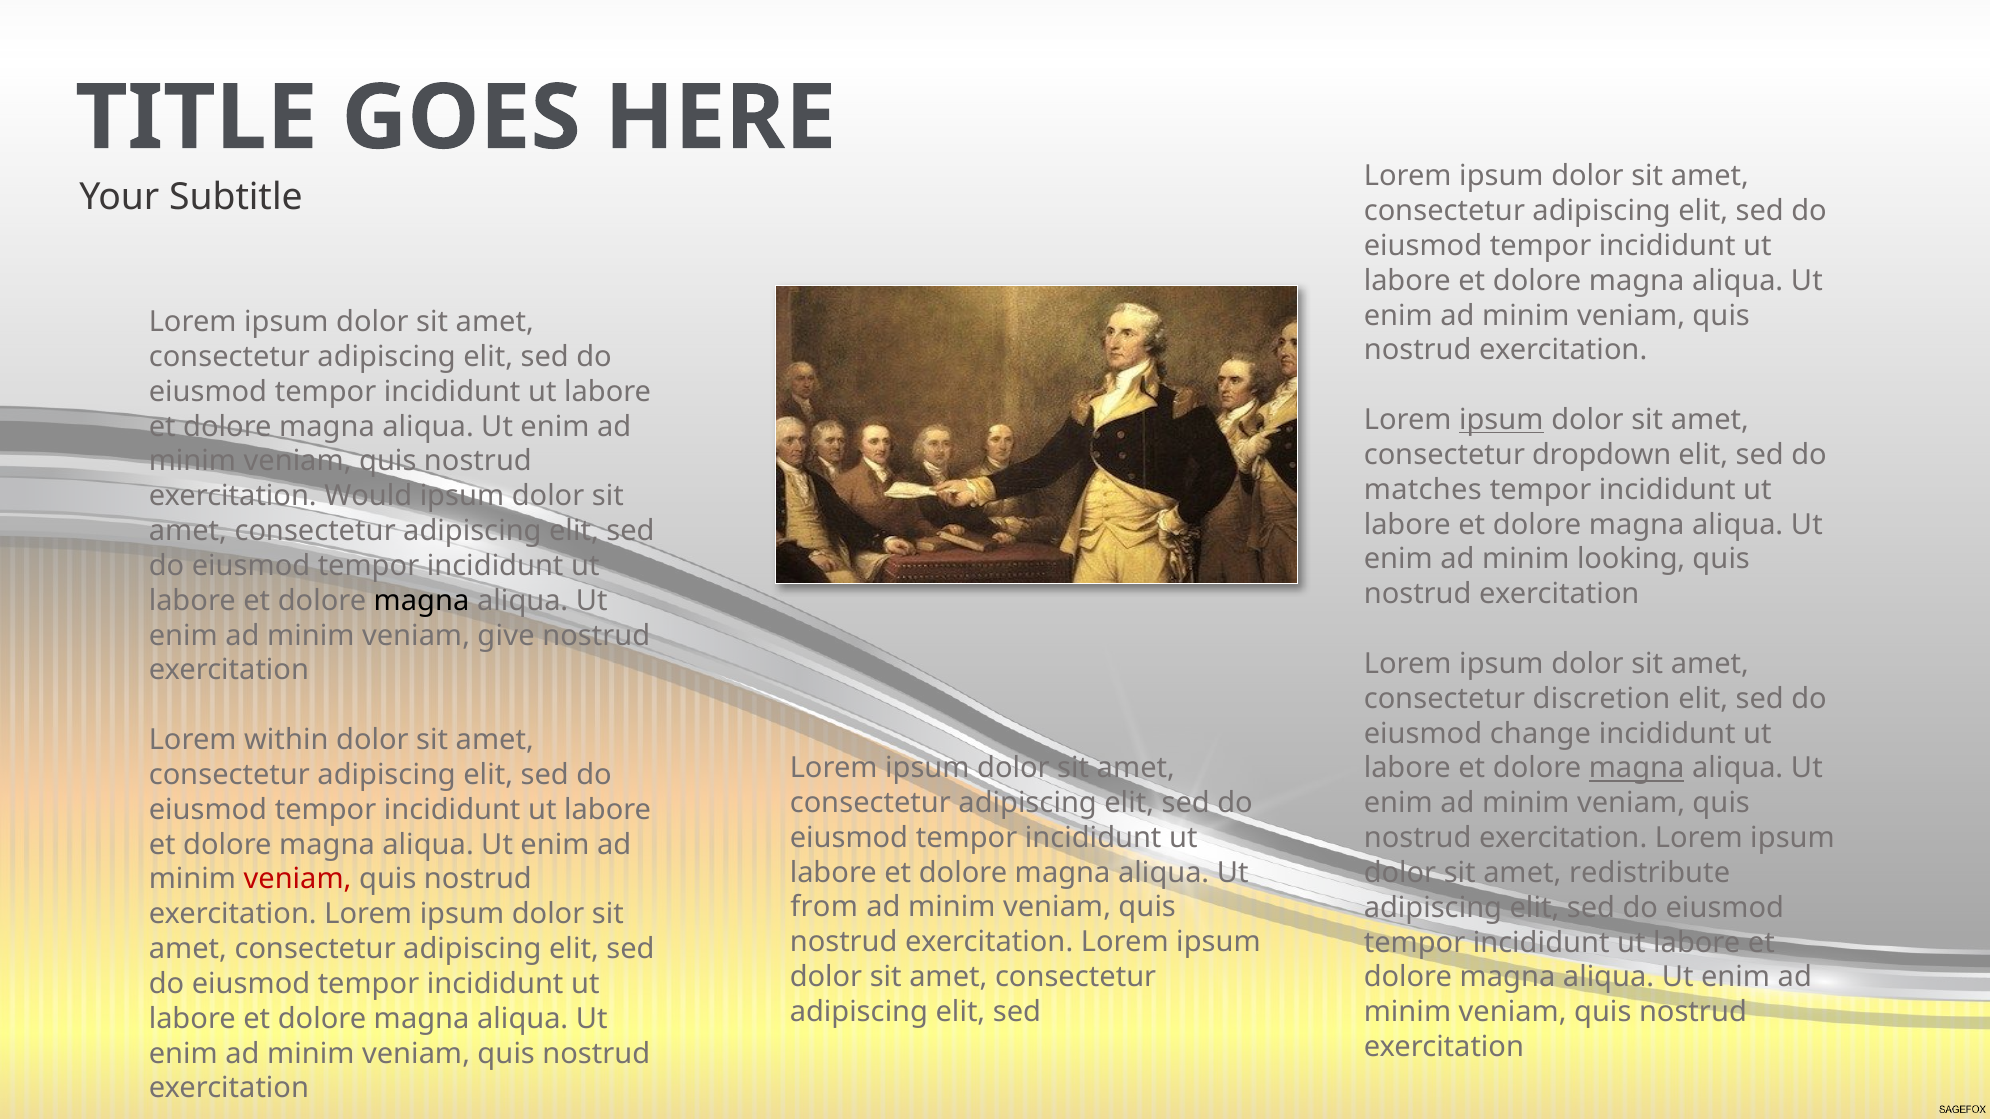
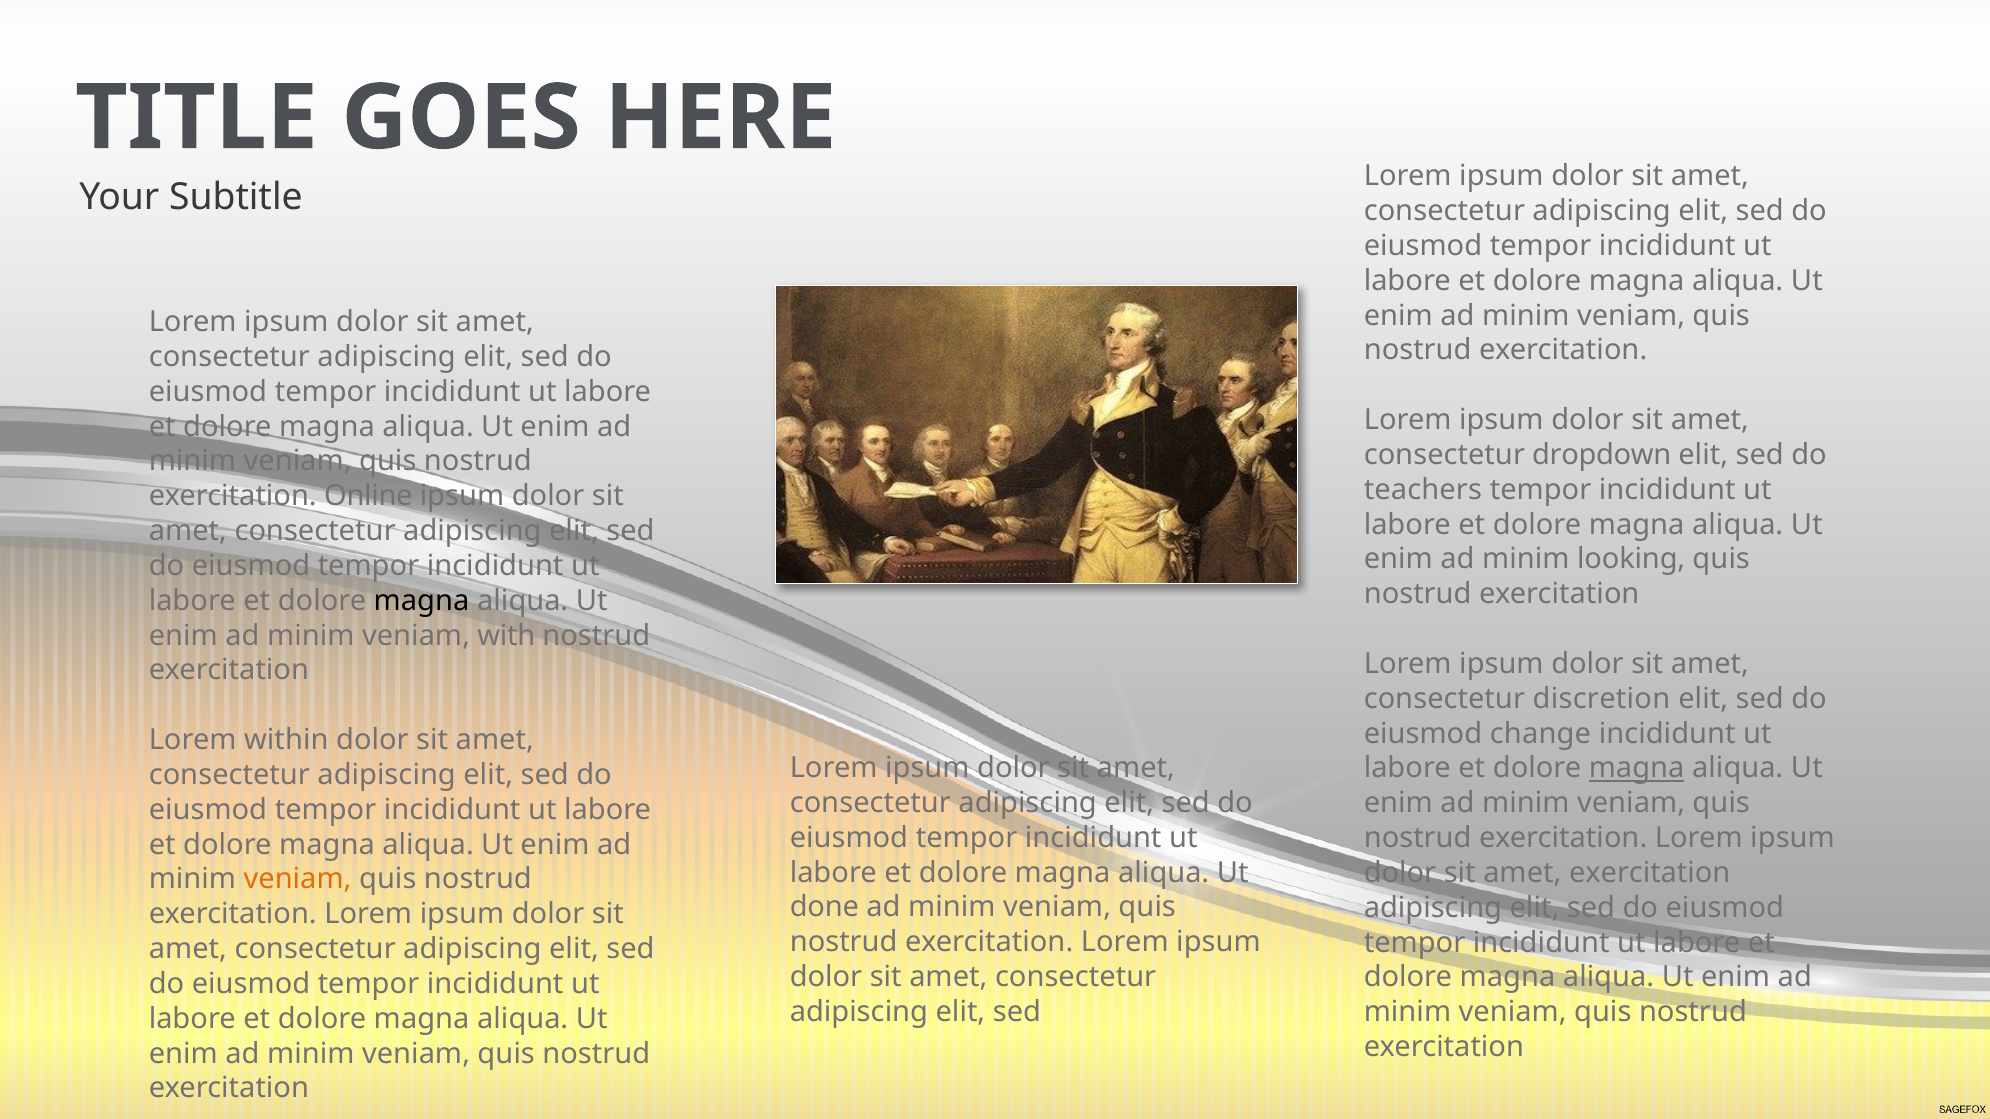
ipsum underline: present -> none (1501, 420)
matches: matches -> teachers (1423, 490)
Would: Would -> Online (368, 496)
give: give -> with (506, 636)
amet redistribute: redistribute -> exercitation (1650, 873)
veniam colour: red -> orange (298, 880)
from: from -> done (824, 908)
